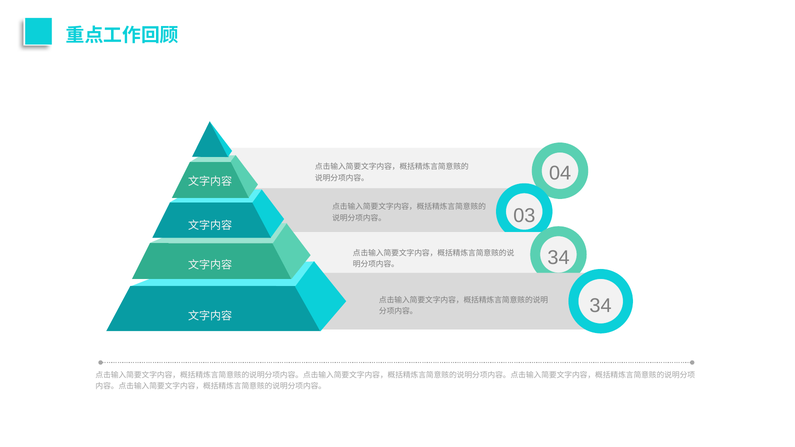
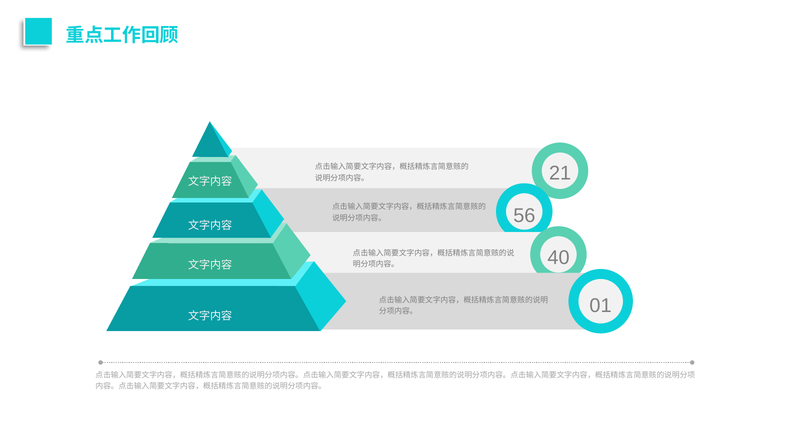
04: 04 -> 21 (560, 173)
03: 03 -> 56 (524, 216)
34: 34 -> 40 (559, 258)
34: 34 -> 01 (601, 306)
